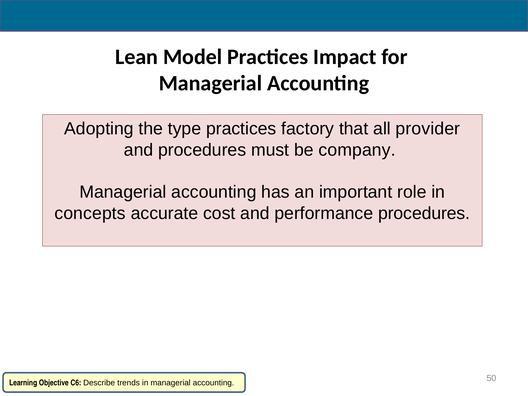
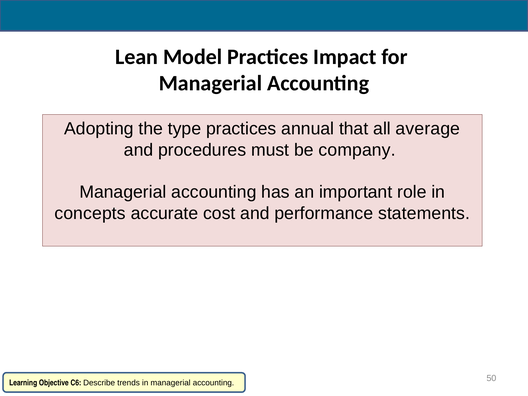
factory: factory -> annual (308, 129)
provider: provider -> average (428, 129)
performance procedures: procedures -> statements (424, 213)
